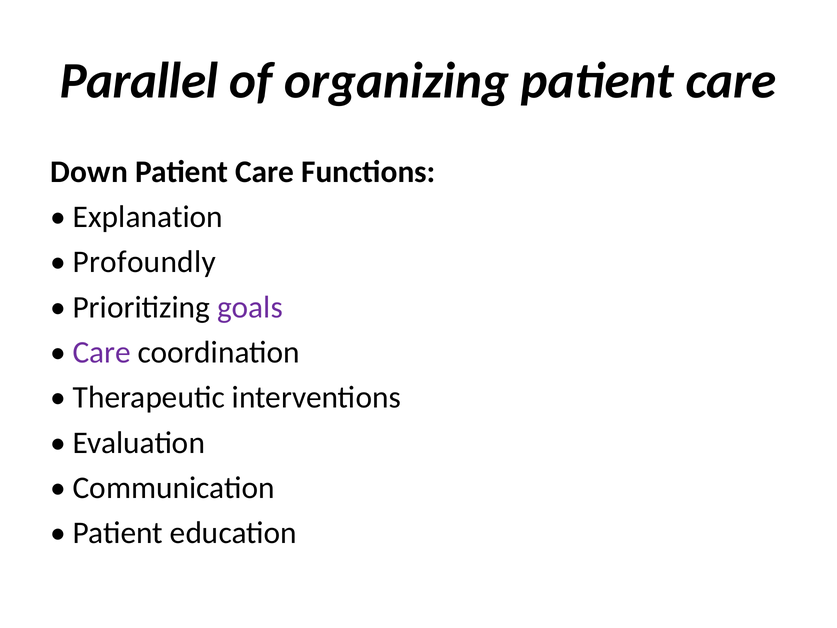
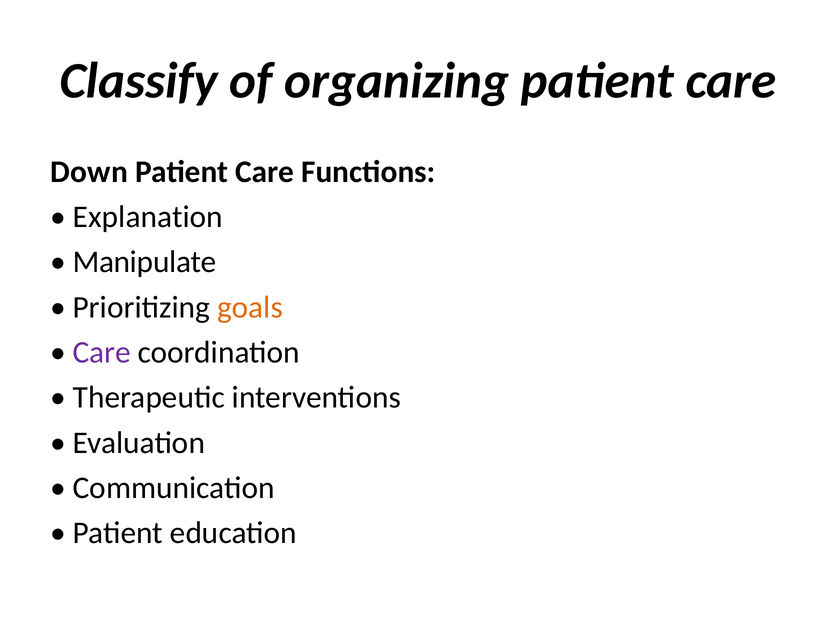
Parallel: Parallel -> Classify (139, 81)
Profoundly: Profoundly -> Manipulate (145, 262)
goals colour: purple -> orange (250, 307)
